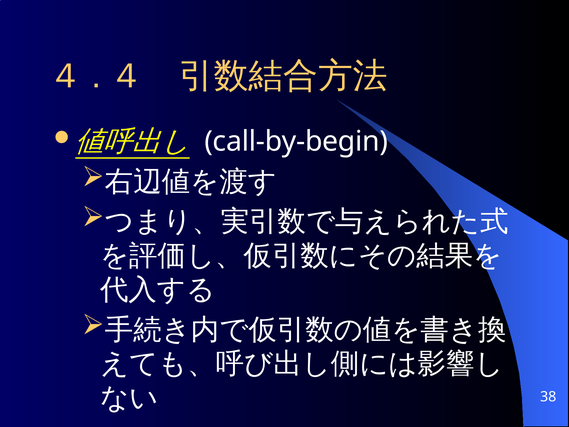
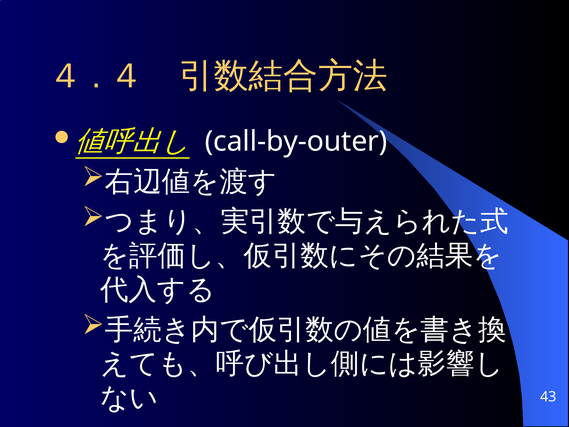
call-by-begin: call-by-begin -> call-by-outer (296, 141)
38: 38 -> 43 (548, 396)
